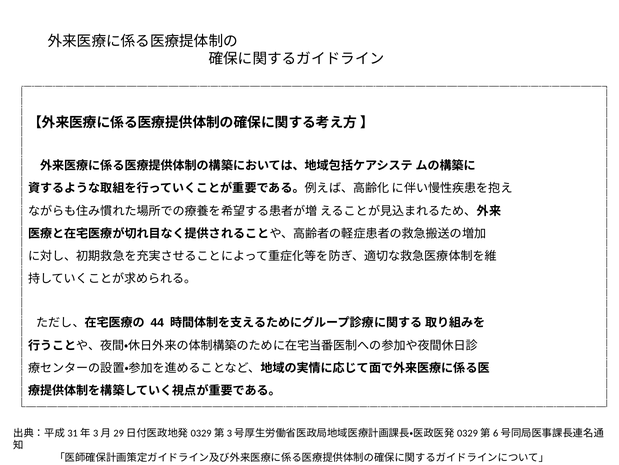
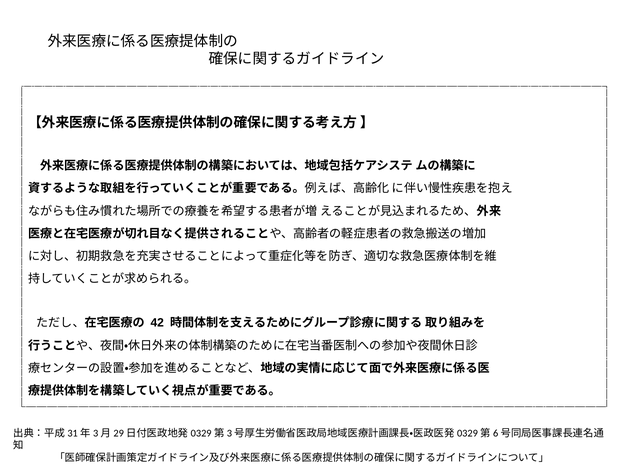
44: 44 -> 42 (157, 322)
